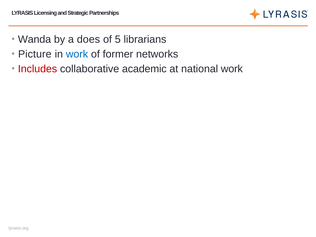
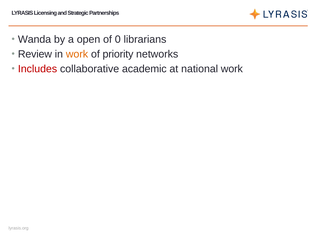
does: does -> open (89, 39)
5: 5 -> 0 (118, 39)
Picture: Picture -> Review (35, 54)
work colour: blue -> orange (77, 54)
former: former -> priority (118, 54)
